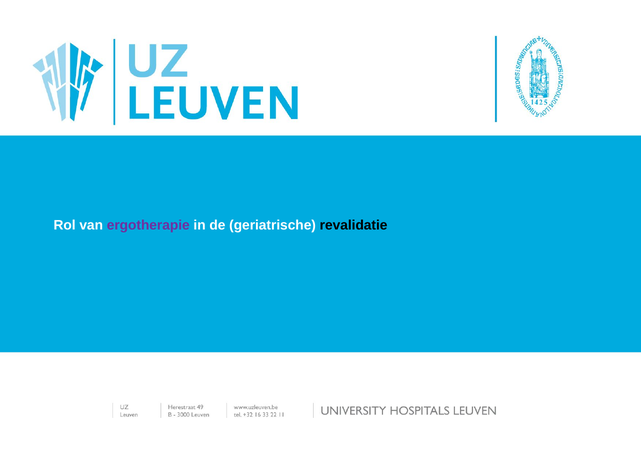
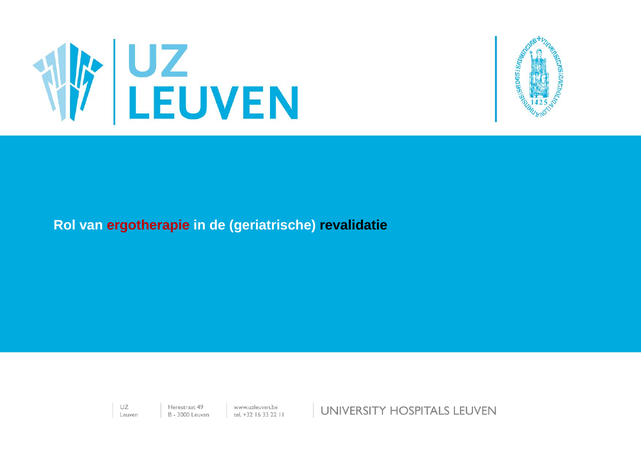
ergotherapie colour: purple -> red (148, 226)
